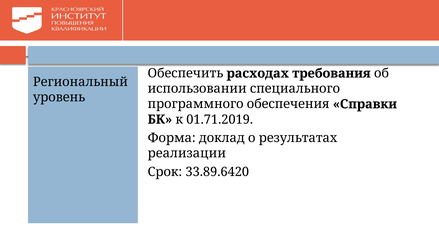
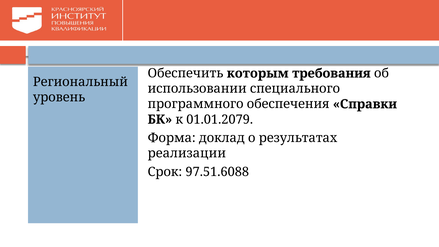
расходах: расходах -> которым (258, 73)
01.71.2019: 01.71.2019 -> 01.01.2079 (220, 119)
33.89.6420: 33.89.6420 -> 97.51.6088 (217, 172)
